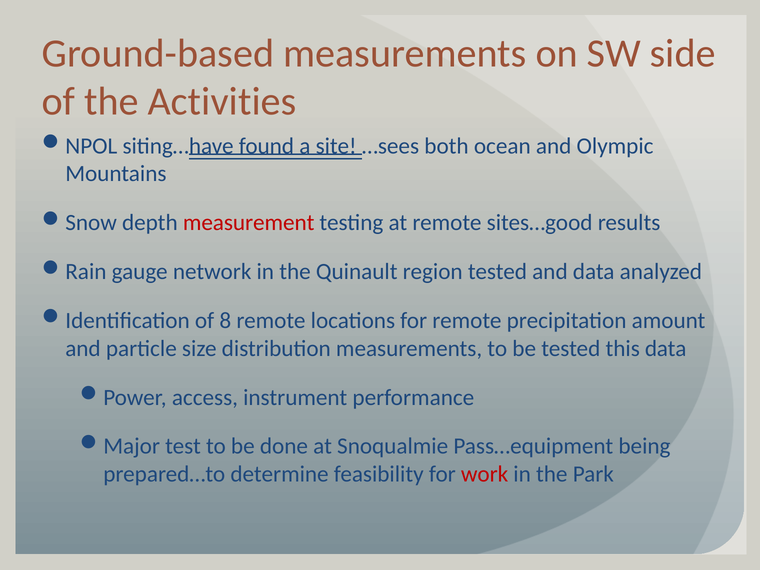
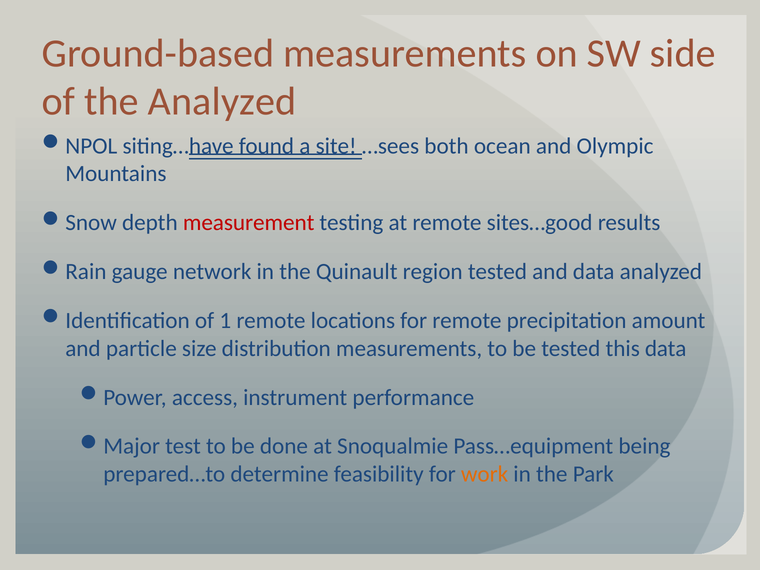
the Activities: Activities -> Analyzed (222, 102)
8: 8 -> 1 (225, 321)
work colour: red -> orange (485, 474)
